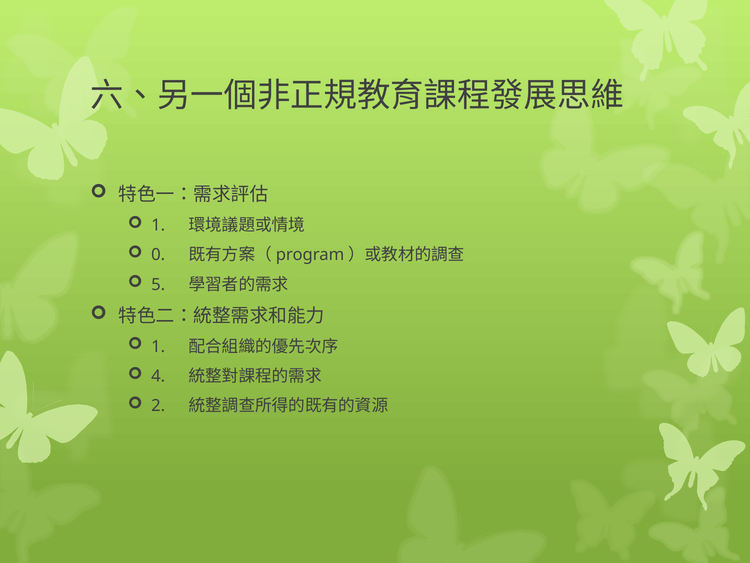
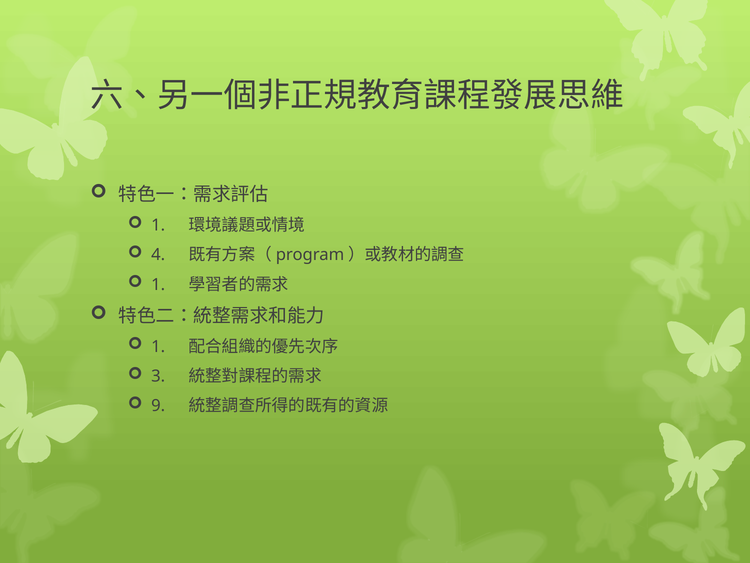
0: 0 -> 4 (158, 255)
5: 5 -> 1 (158, 284)
4: 4 -> 3 (158, 376)
2: 2 -> 9 (158, 406)
